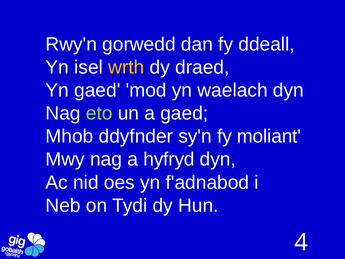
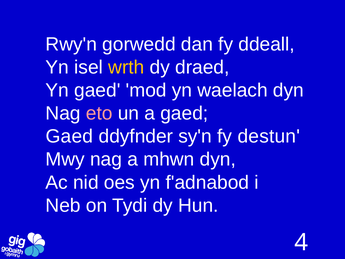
eto colour: light green -> pink (99, 113)
Mhob: Mhob -> Gaed (69, 136)
moliant: moliant -> destun (269, 136)
hyfryd: hyfryd -> mhwn (169, 159)
